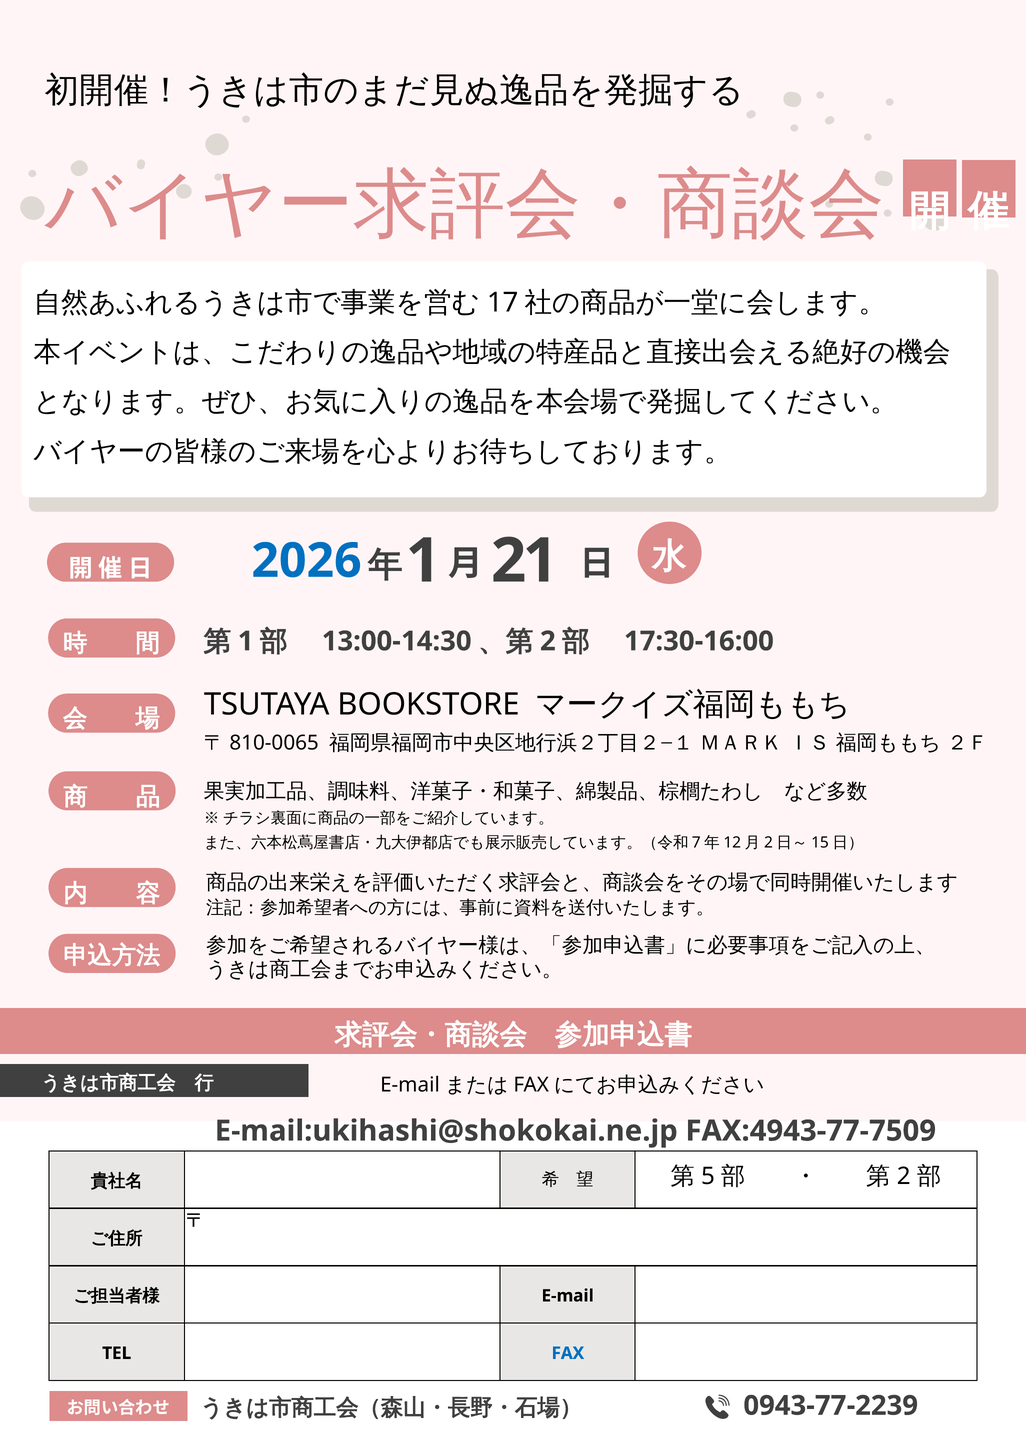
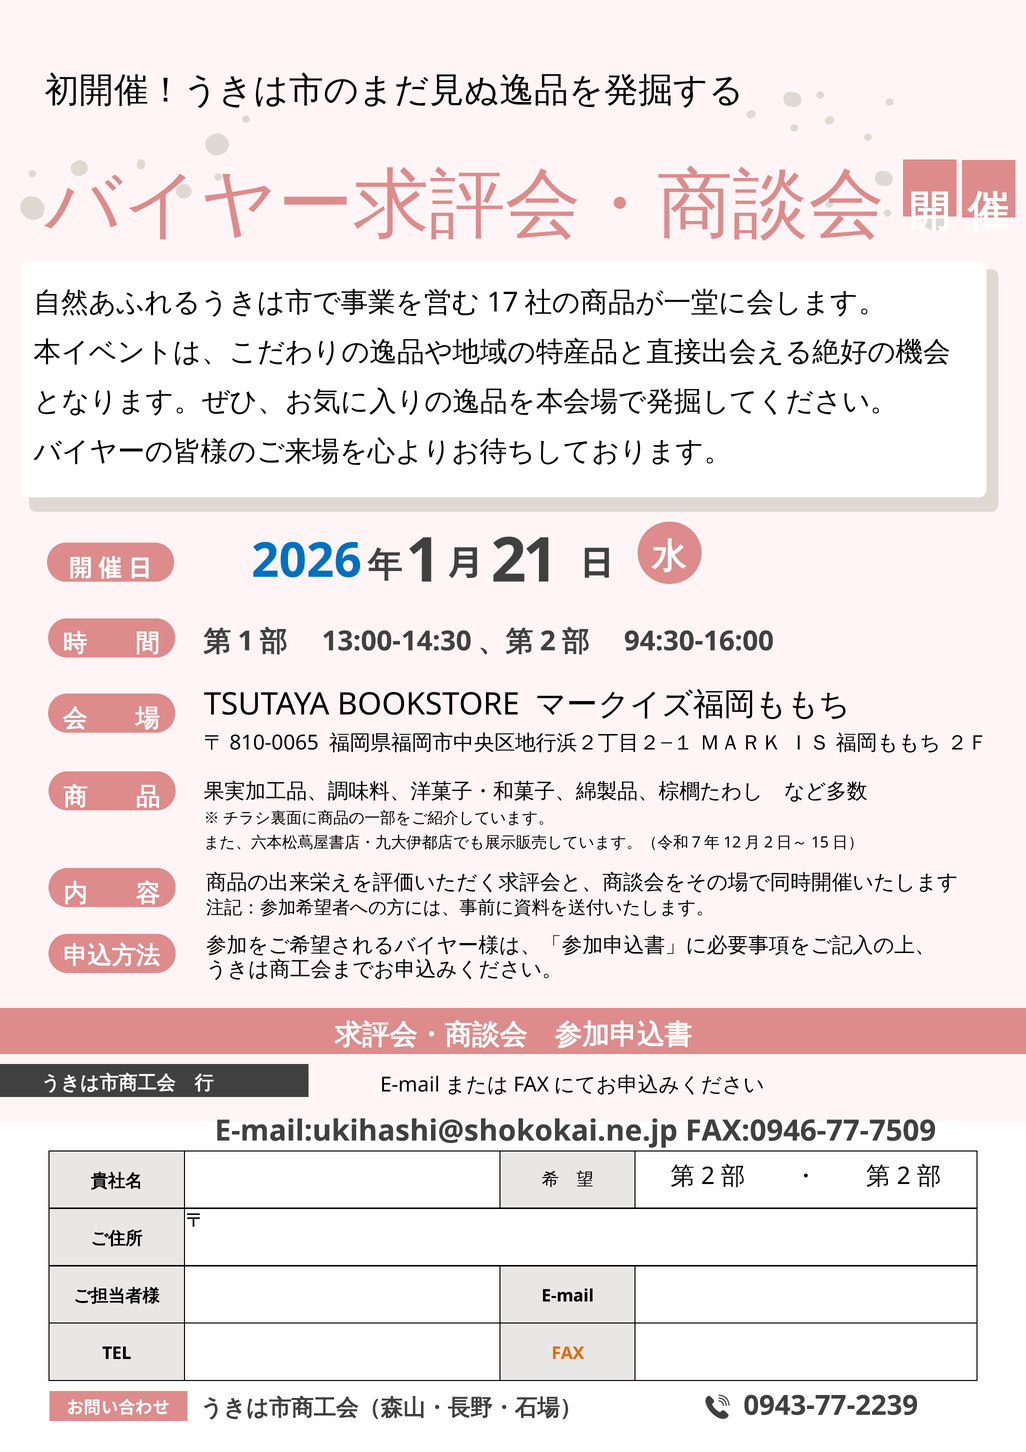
17:30-16:00: 17:30-16:00 -> 94:30-16:00 (699, 641)
FAX:4943-77-7509: FAX:4943-77-7509 -> FAX:0946-77-7509 (811, 1131)
5: 5 -> 2 (708, 1176)
FAX colour: blue -> orange (568, 1353)
